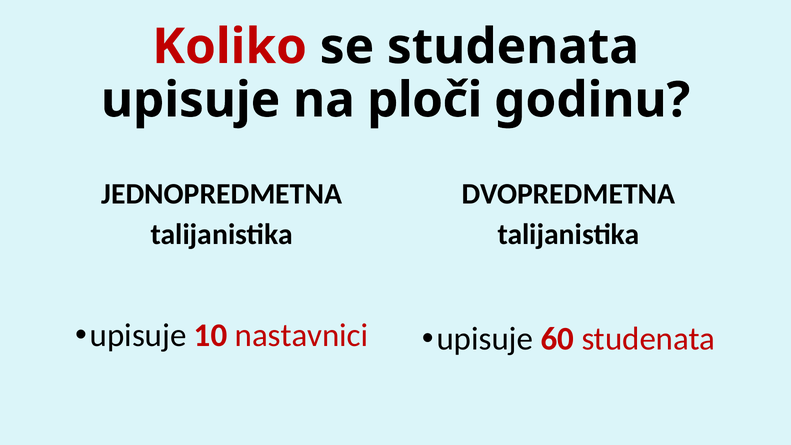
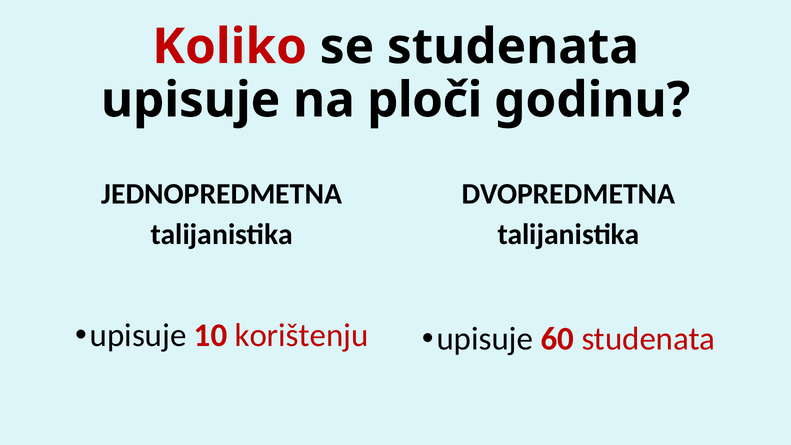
nastavnici: nastavnici -> korištenju (302, 335)
